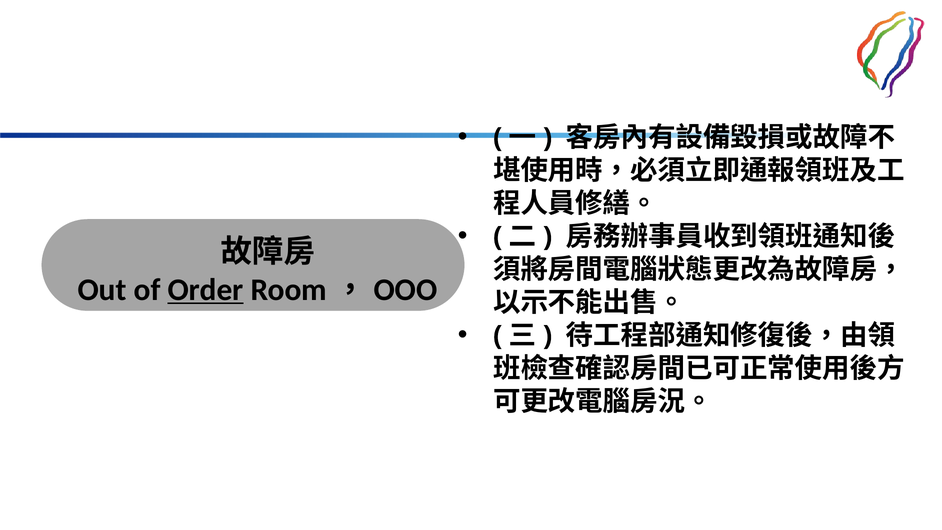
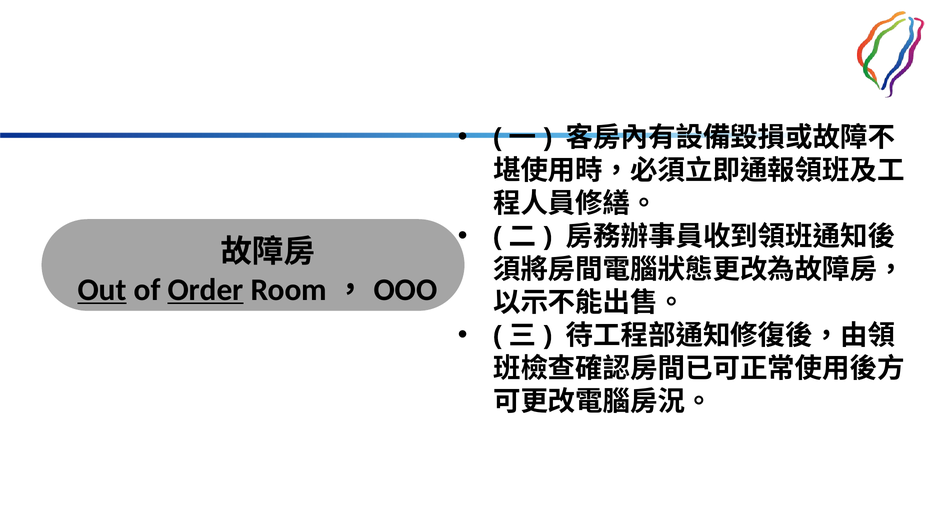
Out underline: none -> present (102, 290)
